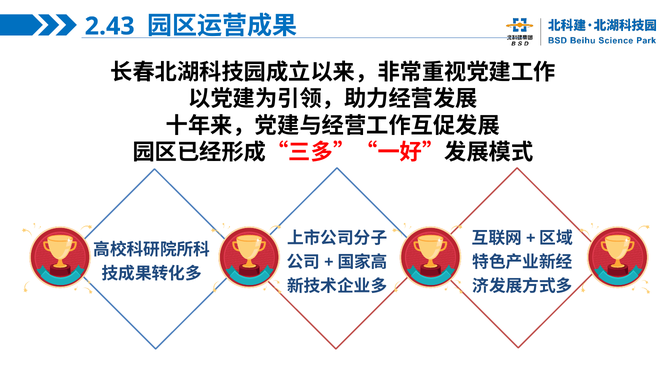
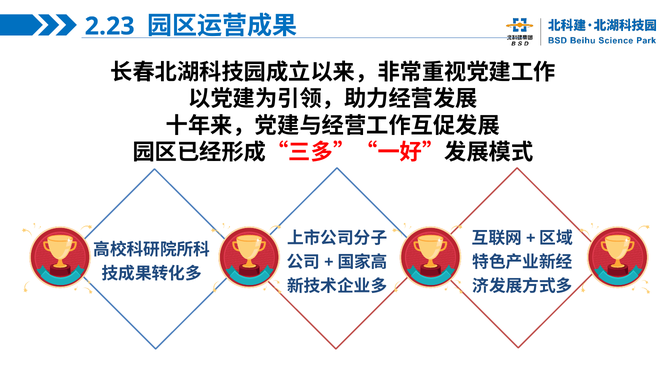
2.43: 2.43 -> 2.23 (110, 26)
